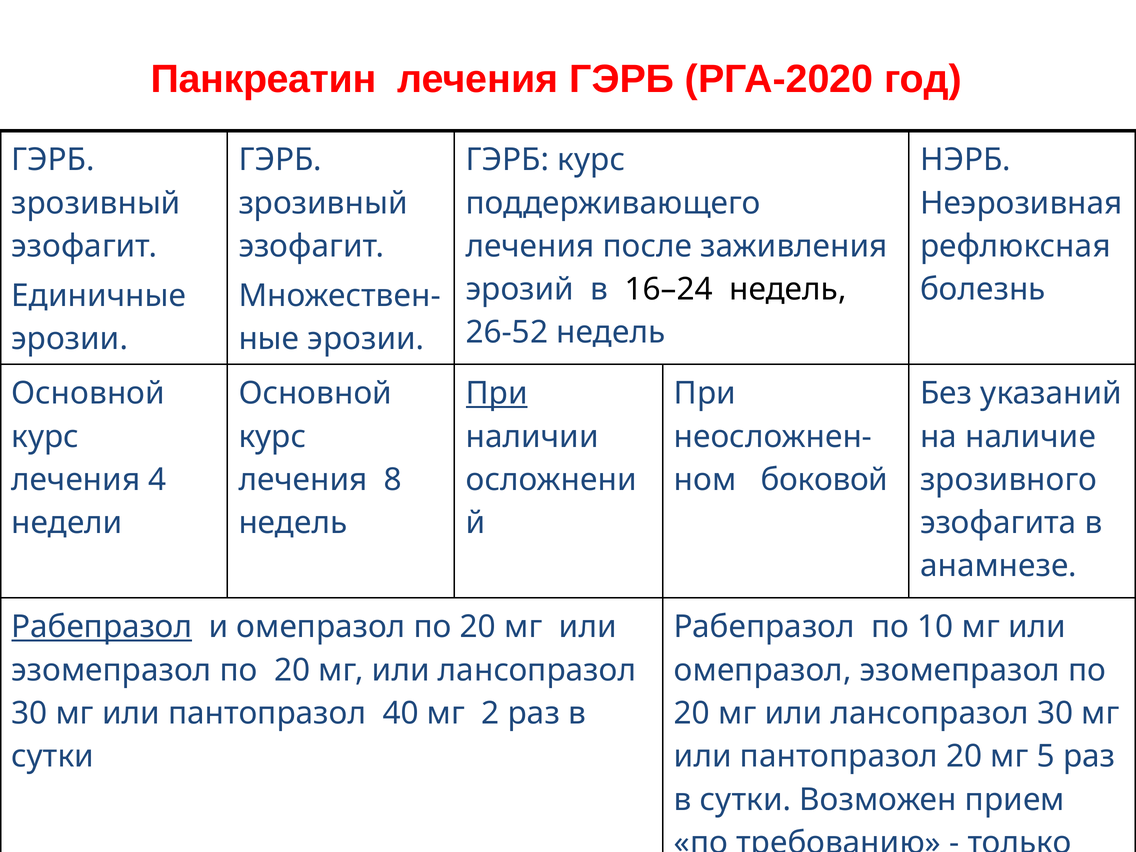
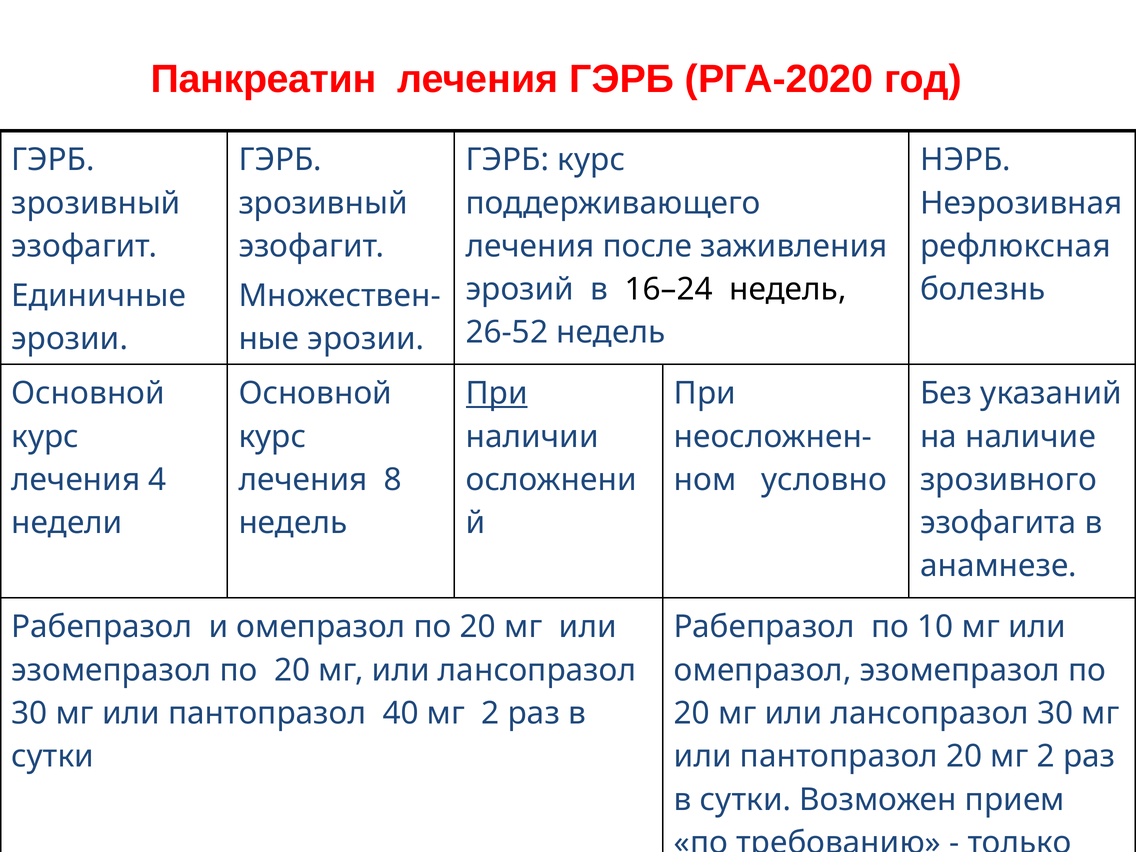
боковой: боковой -> условно (824, 480)
Рабепразол underline: present -> none (102, 627)
20 мг 5: 5 -> 2 (1046, 756)
